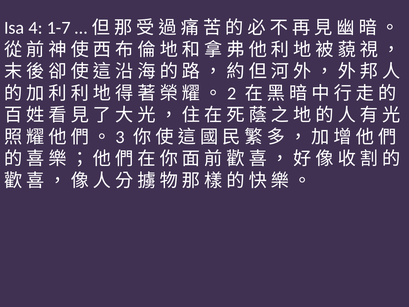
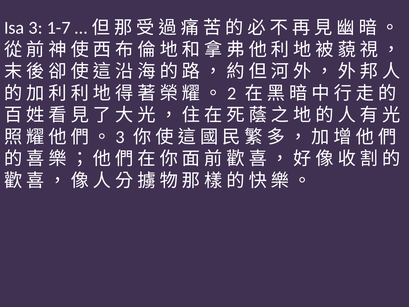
4: 4 -> 3 (36, 28)
